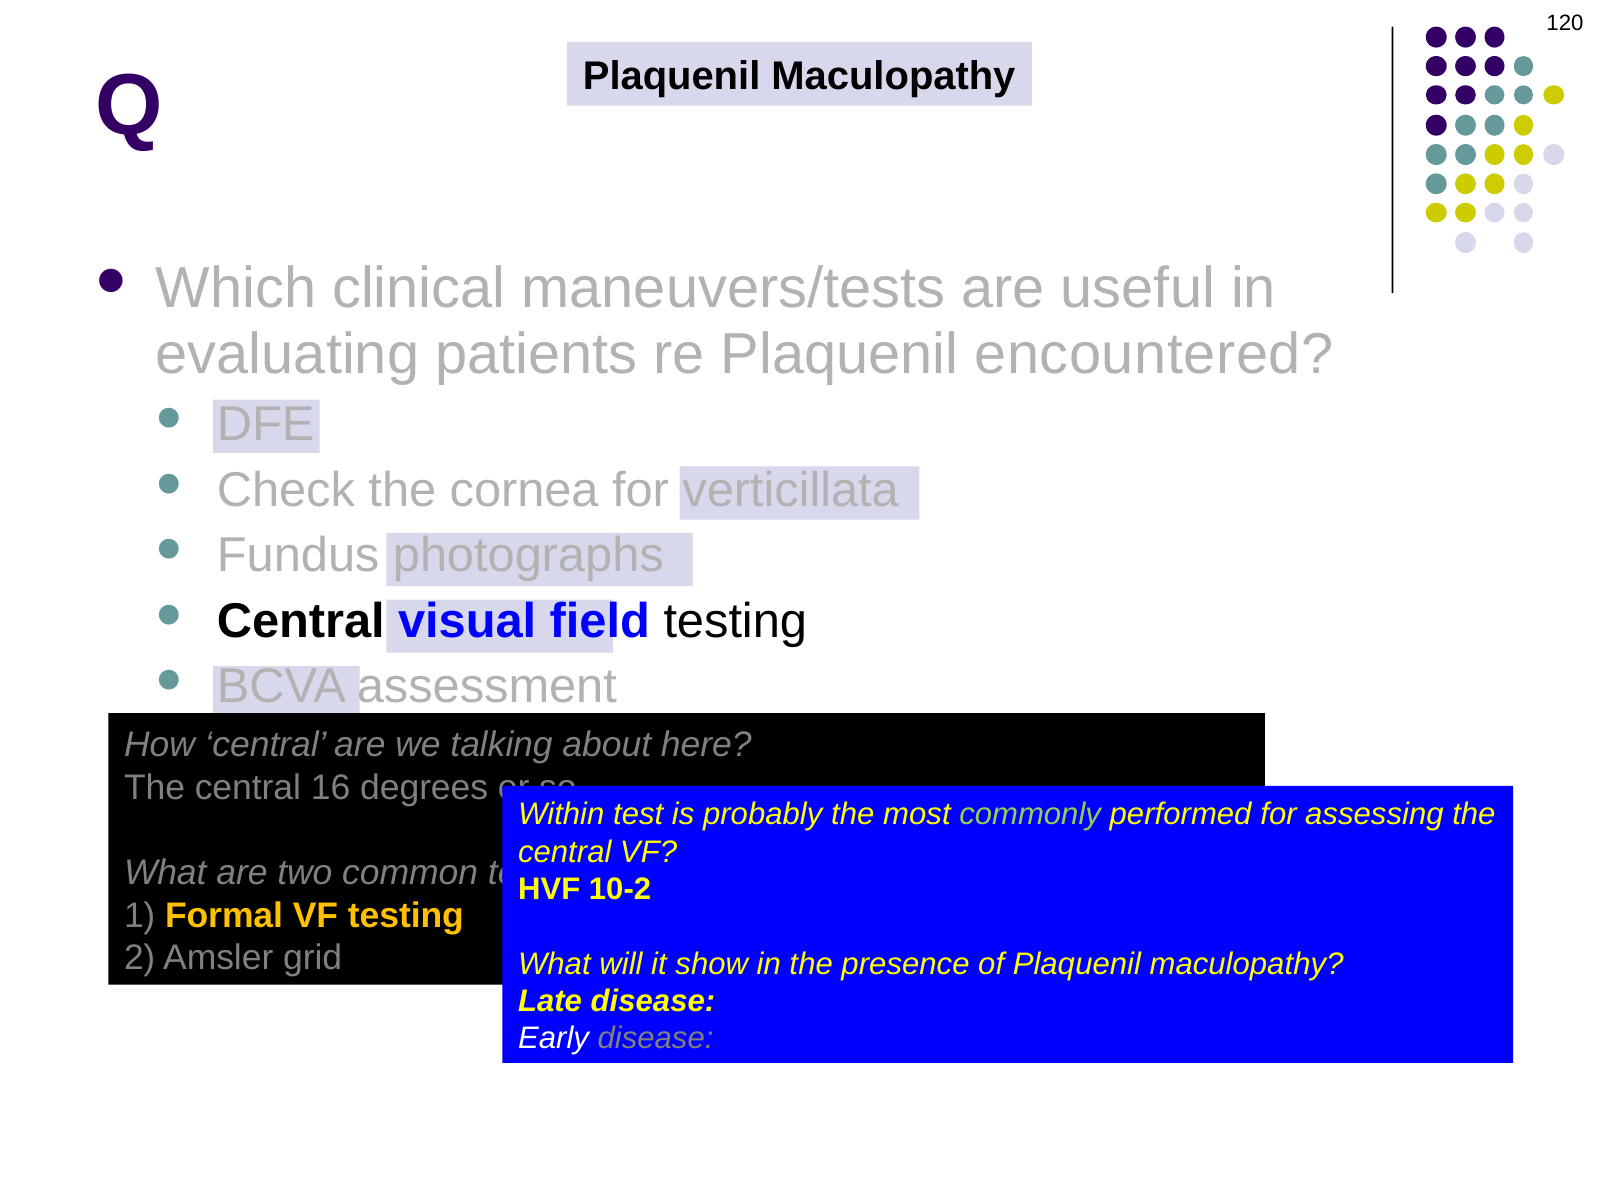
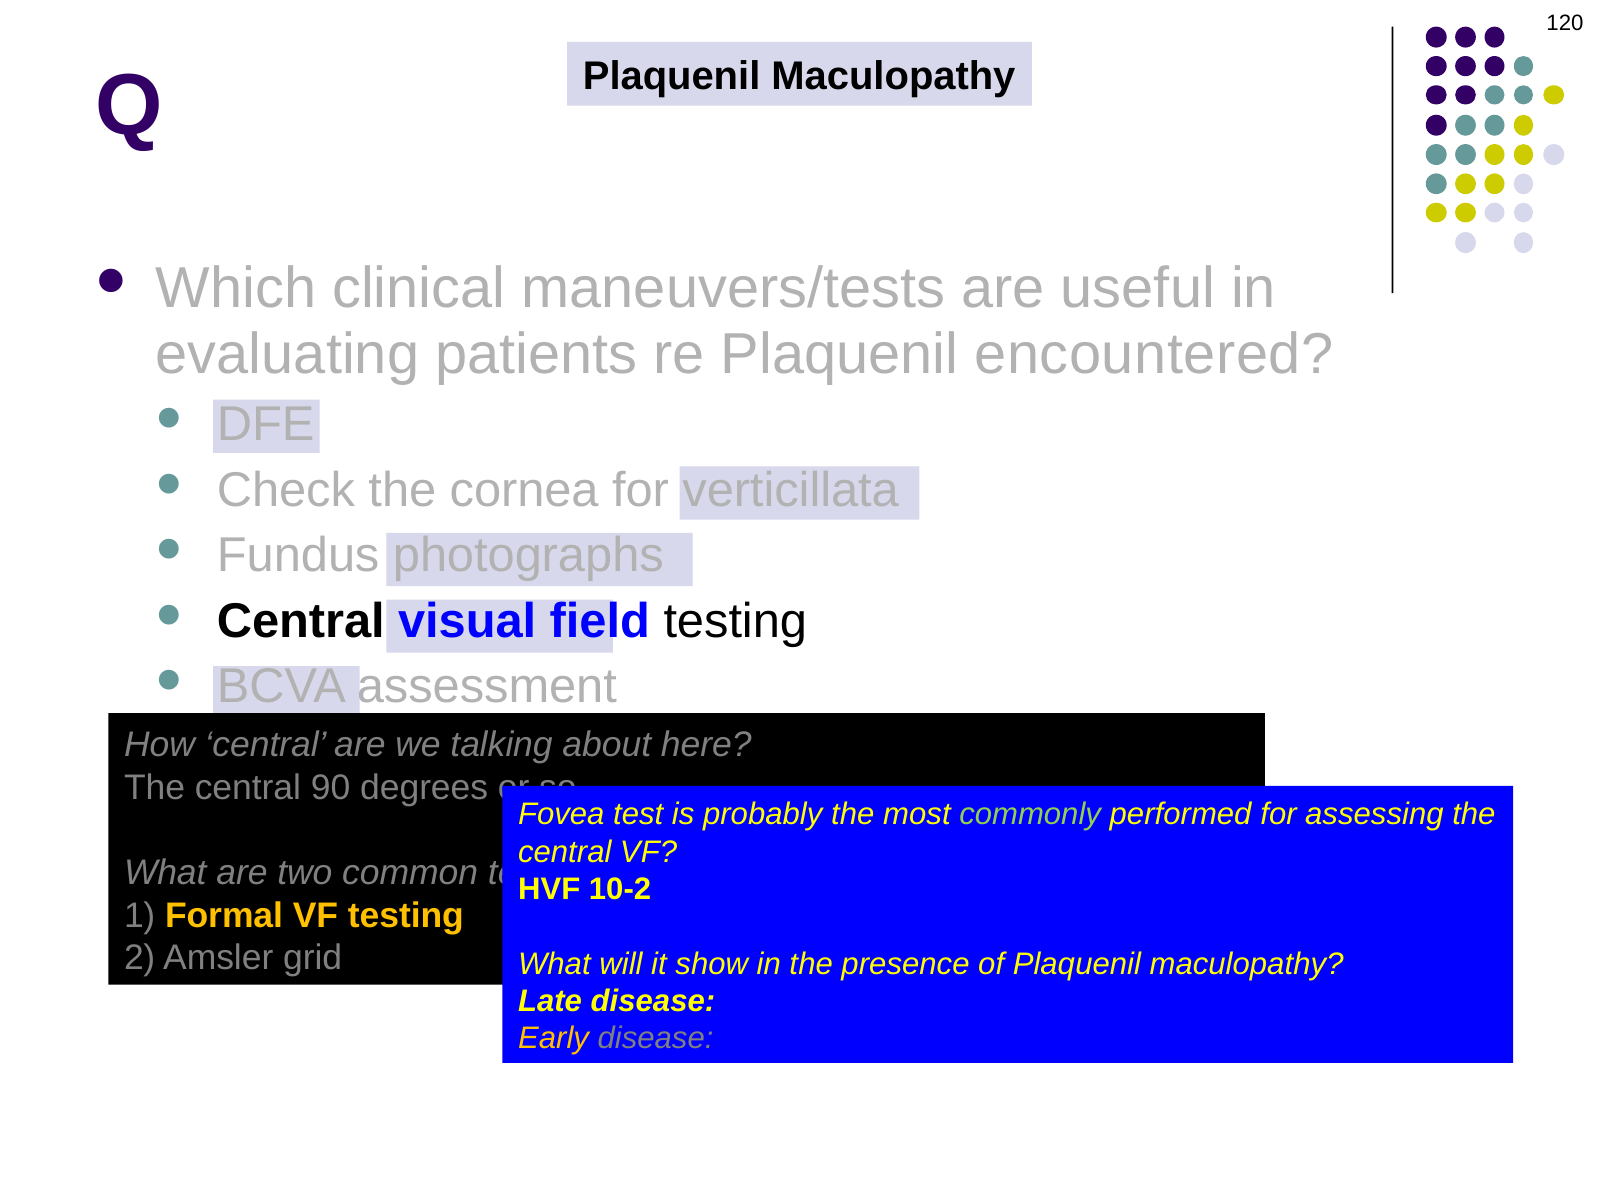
16: 16 -> 90 (331, 788)
Within: Within -> Fovea (561, 815)
Early colour: white -> yellow (554, 1039)
